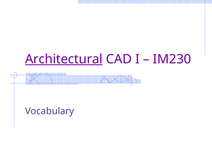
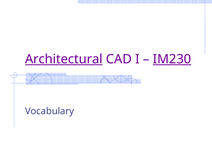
IM230 underline: none -> present (172, 59)
